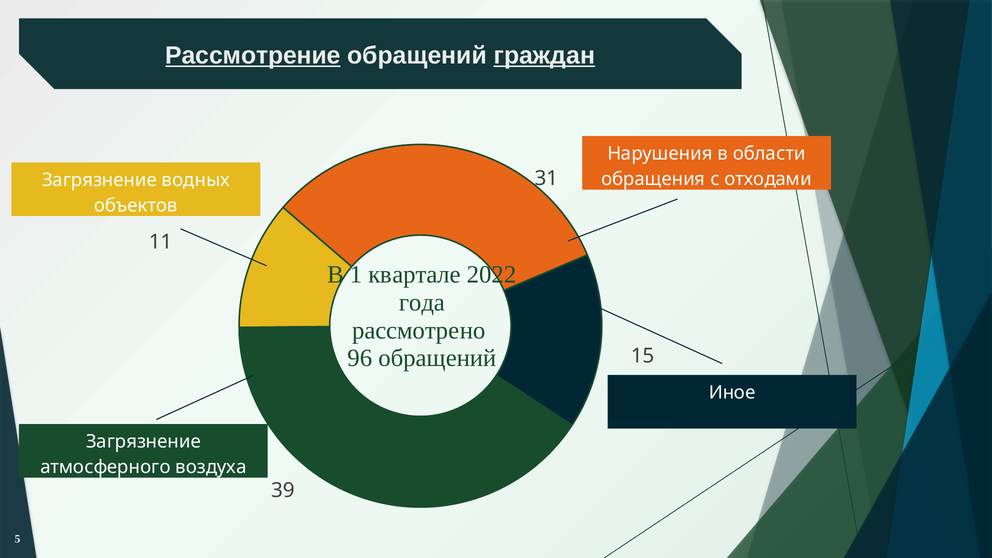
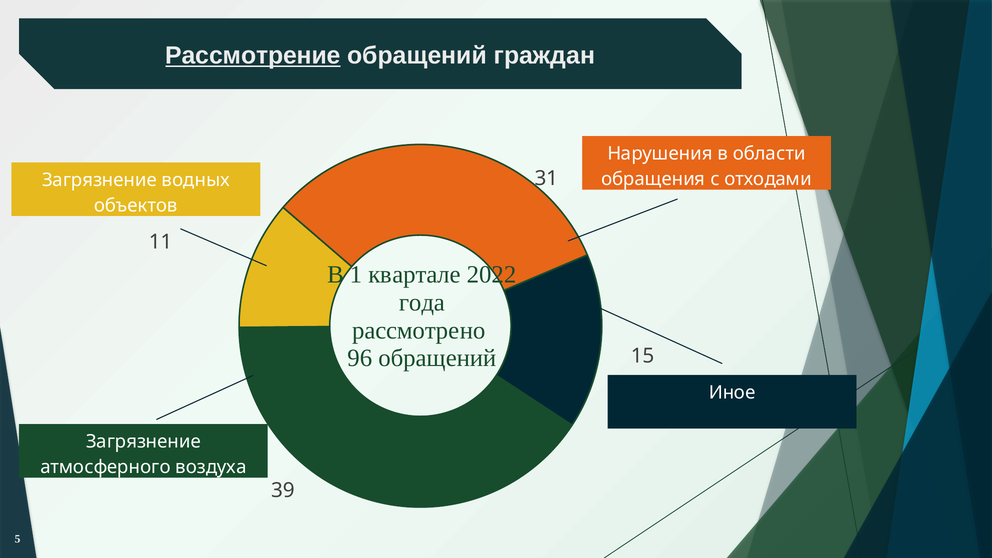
граждан underline: present -> none (544, 55)
